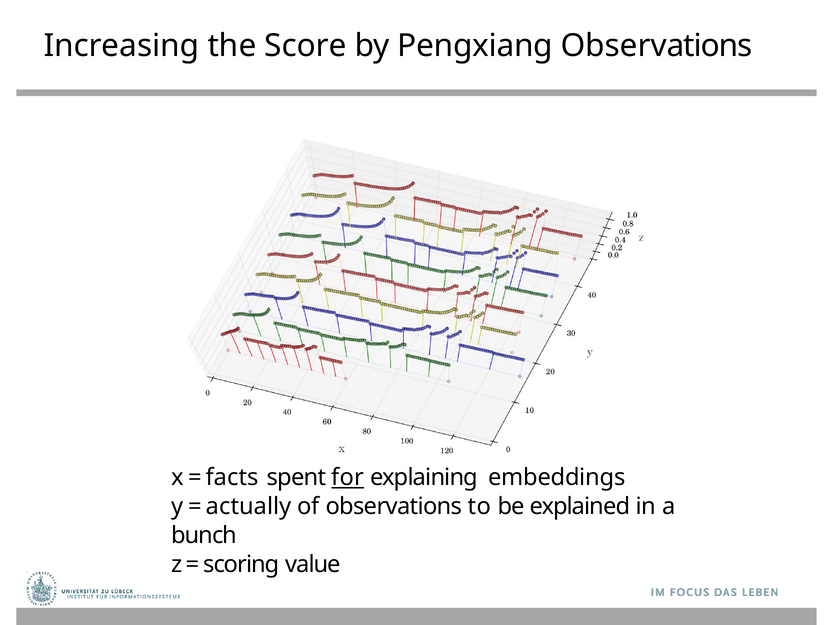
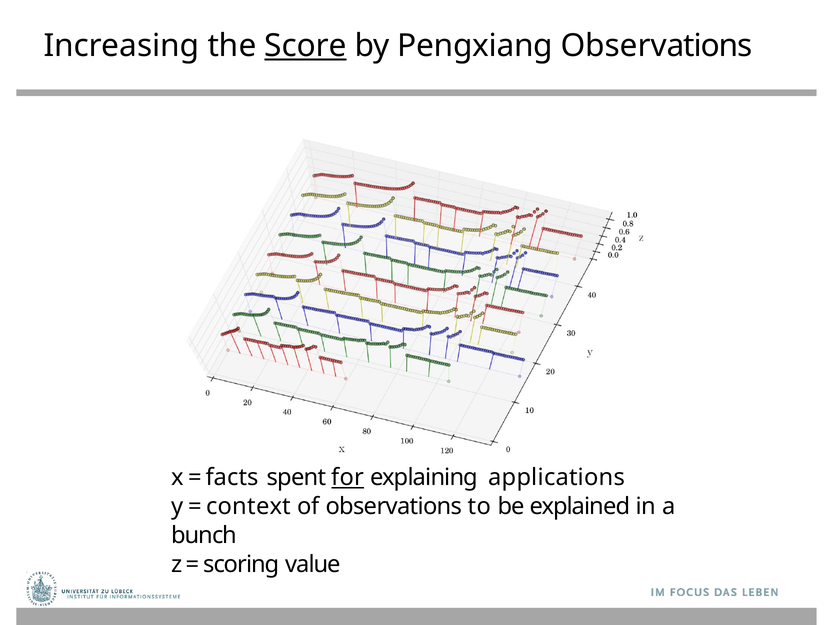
Score underline: none -> present (306, 46)
embeddings: embeddings -> applications (557, 477)
actually: actually -> context (249, 506)
